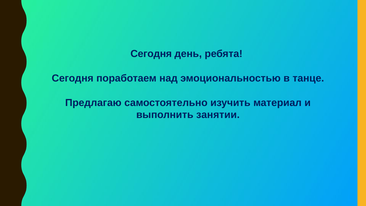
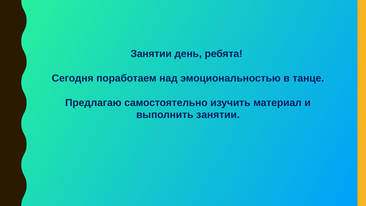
Сегодня: Сегодня -> Занятии (151, 54)
